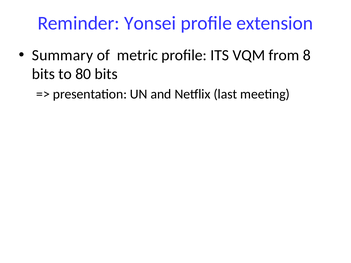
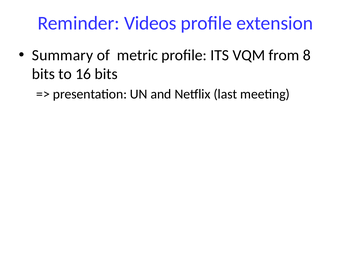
Yonsei: Yonsei -> Videos (150, 23)
80: 80 -> 16 (83, 74)
